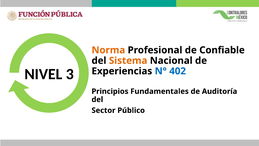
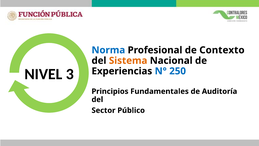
Norma colour: orange -> blue (108, 50)
Confiable: Confiable -> Contexto (222, 50)
402: 402 -> 250 (178, 71)
